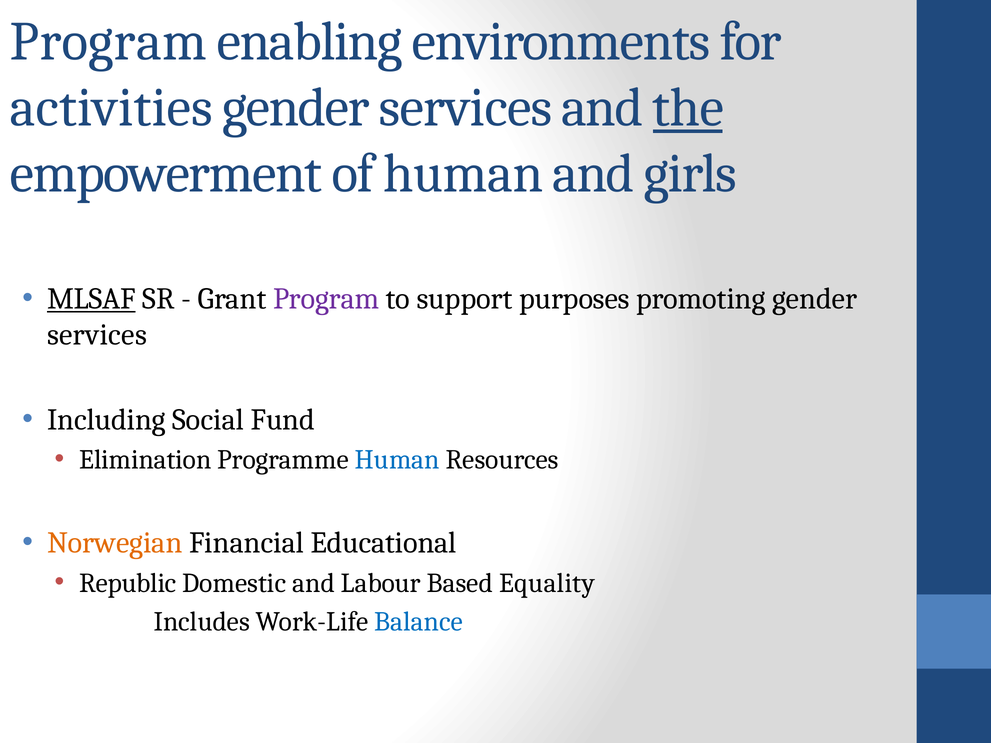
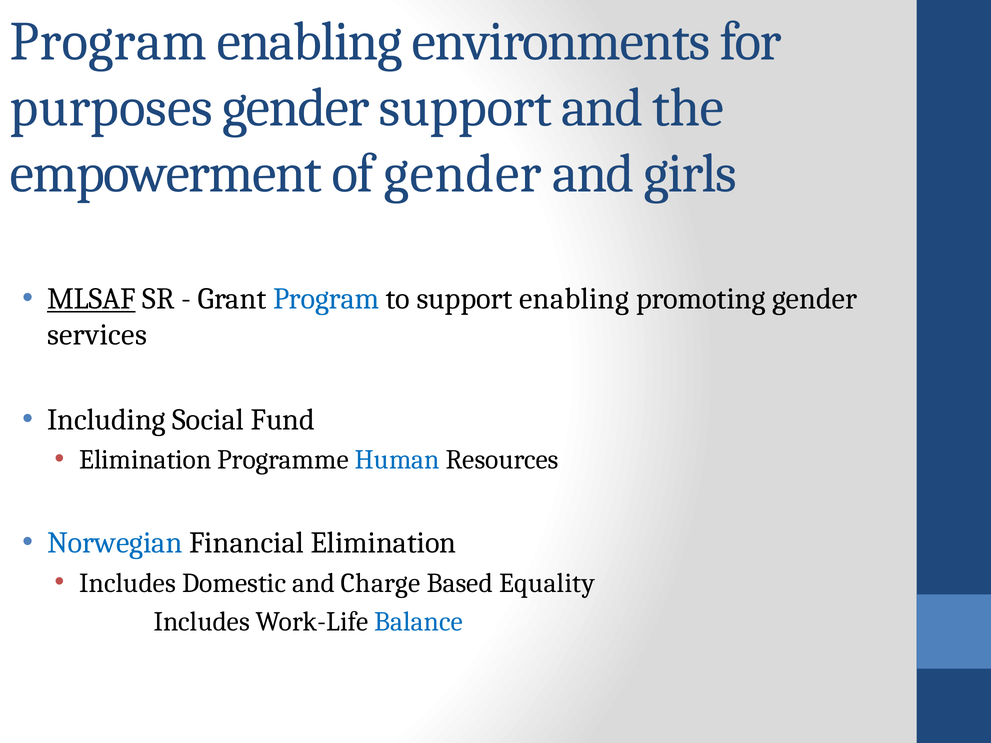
activities: activities -> purposes (111, 108)
services: services -> support (465, 108)
the underline: present -> none (688, 108)
of human: human -> gender (463, 174)
Program colour: purple -> blue (326, 299)
support purposes: purposes -> enabling (574, 299)
Norwegian colour: orange -> blue (115, 543)
Financial Educational: Educational -> Elimination (384, 543)
Republic: Republic -> Includes (128, 583)
Labour: Labour -> Charge (381, 583)
